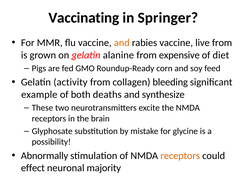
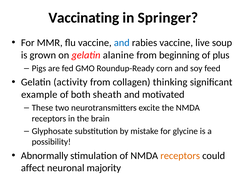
and colour: orange -> blue (122, 43)
live from: from -> soup (222, 43)
expensive: expensive -> beginning (179, 55)
diet: diet -> plus (221, 55)
bleeding: bleeding -> thinking (170, 82)
deaths: deaths -> sheath (107, 95)
synthesize: synthesize -> motivated (163, 95)
effect: effect -> affect (33, 168)
